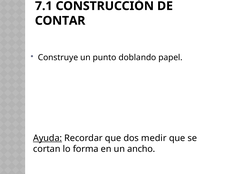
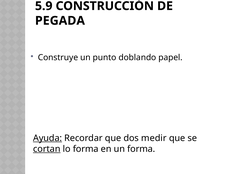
7.1: 7.1 -> 5.9 (44, 6)
CONTAR: CONTAR -> PEGADA (60, 21)
cortan underline: none -> present (47, 149)
un ancho: ancho -> forma (141, 149)
